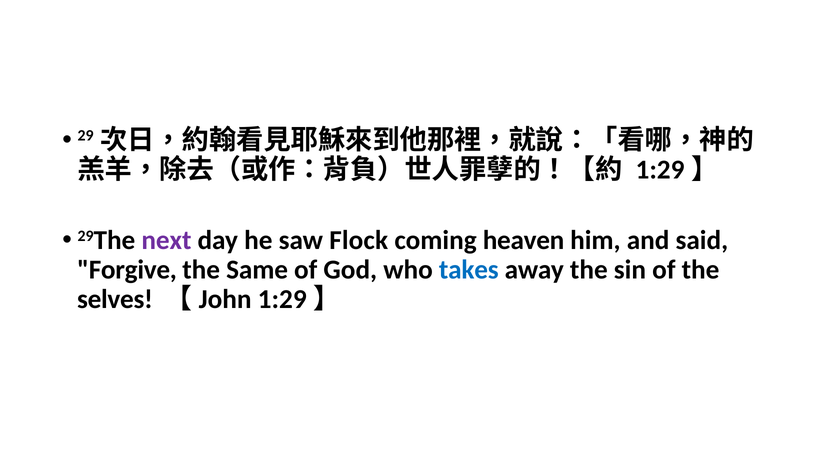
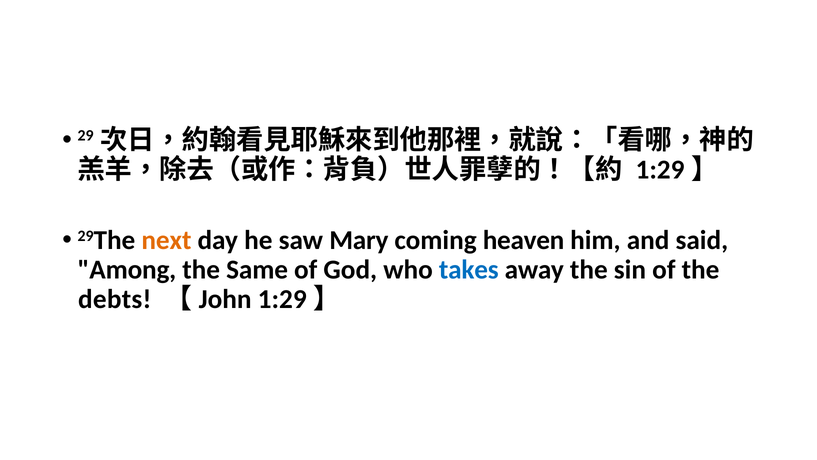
next colour: purple -> orange (166, 240)
Flock: Flock -> Mary (359, 240)
Forgive: Forgive -> Among (127, 269)
selves: selves -> debts (115, 299)
